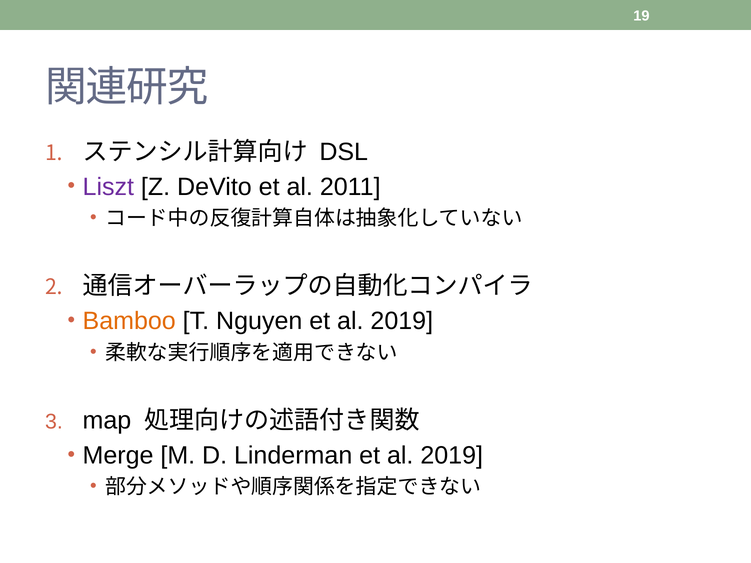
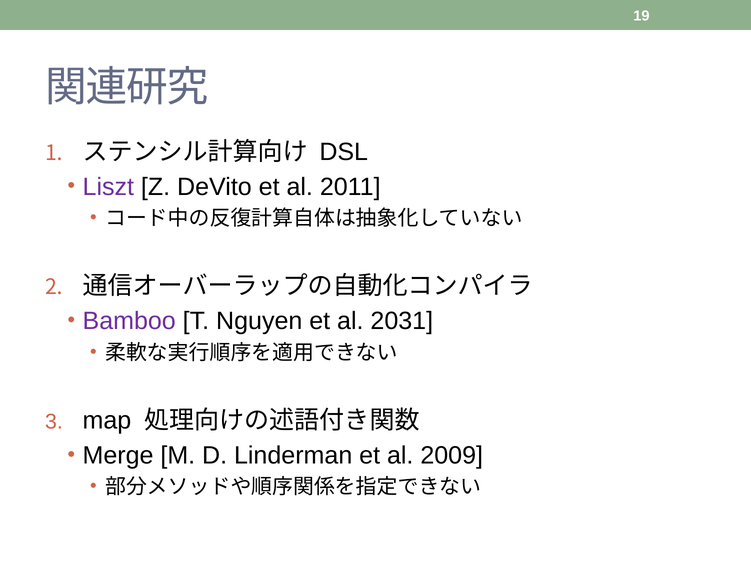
Bamboo colour: orange -> purple (129, 321)
Nguyen et al 2019: 2019 -> 2031 (402, 321)
Linderman et al 2019: 2019 -> 2009 (452, 456)
